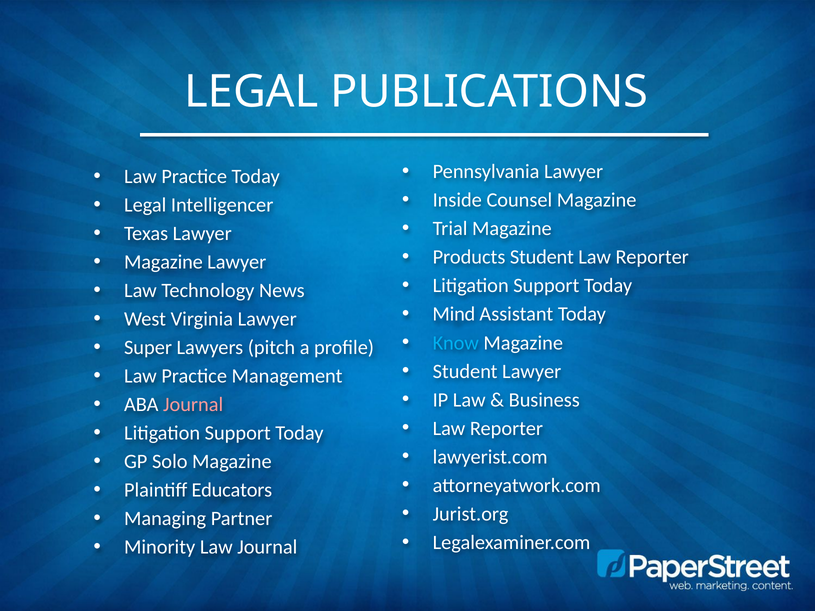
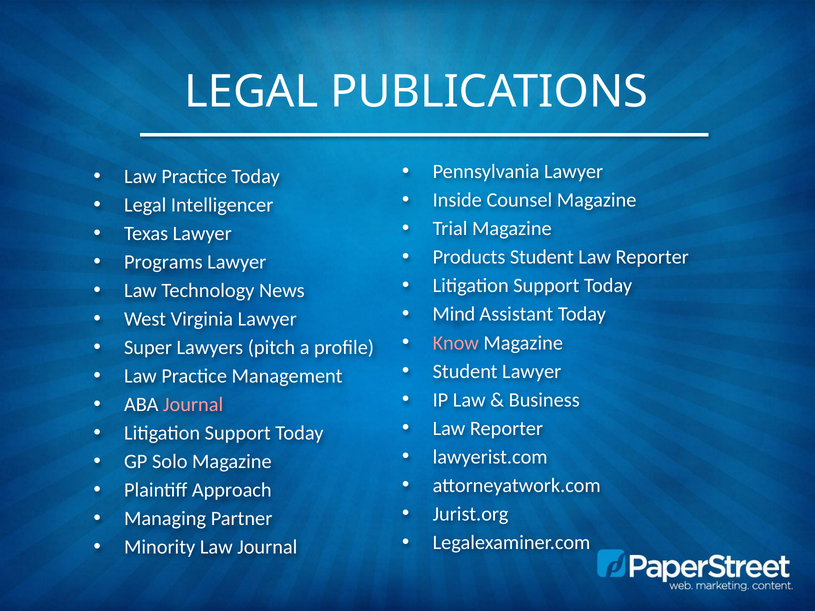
Magazine: Magazine -> Programs (163, 262)
Know colour: light blue -> pink (456, 343)
Educators: Educators -> Approach (232, 490)
